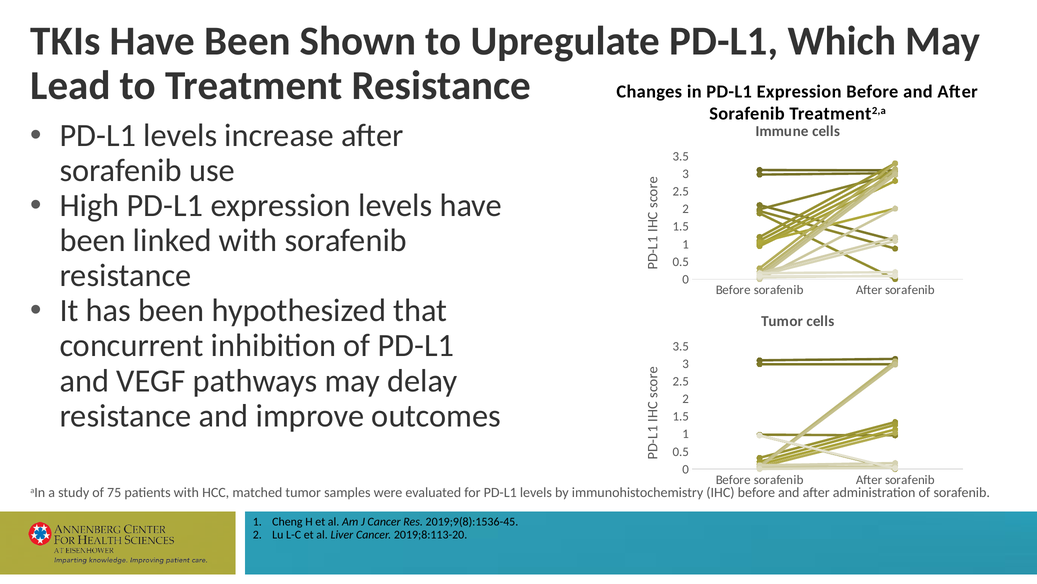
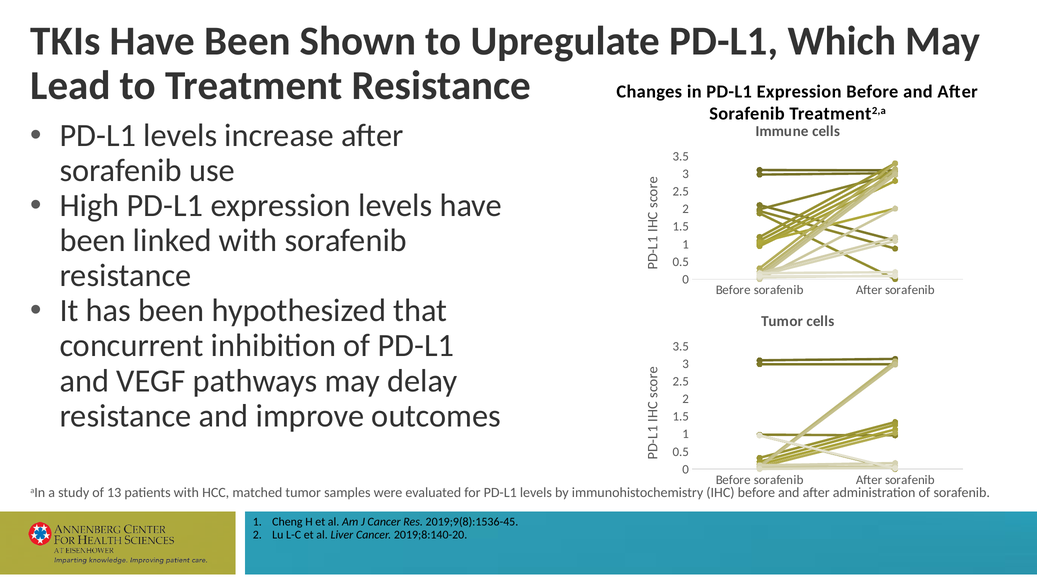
75: 75 -> 13 (114, 492)
2019;8:113-20: 2019;8:113-20 -> 2019;8:140-20 (431, 534)
